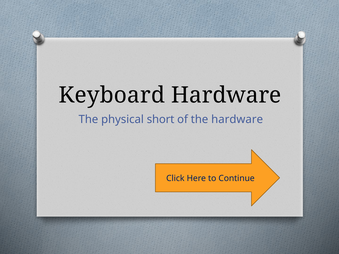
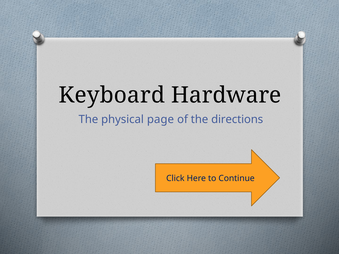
short: short -> page (160, 119)
the hardware: hardware -> directions (237, 119)
